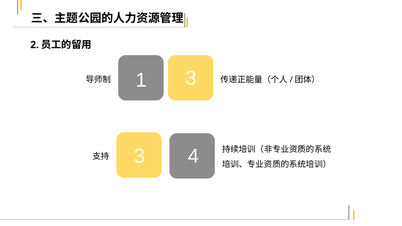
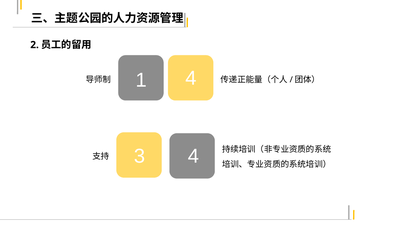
1 3: 3 -> 4 (191, 78)
